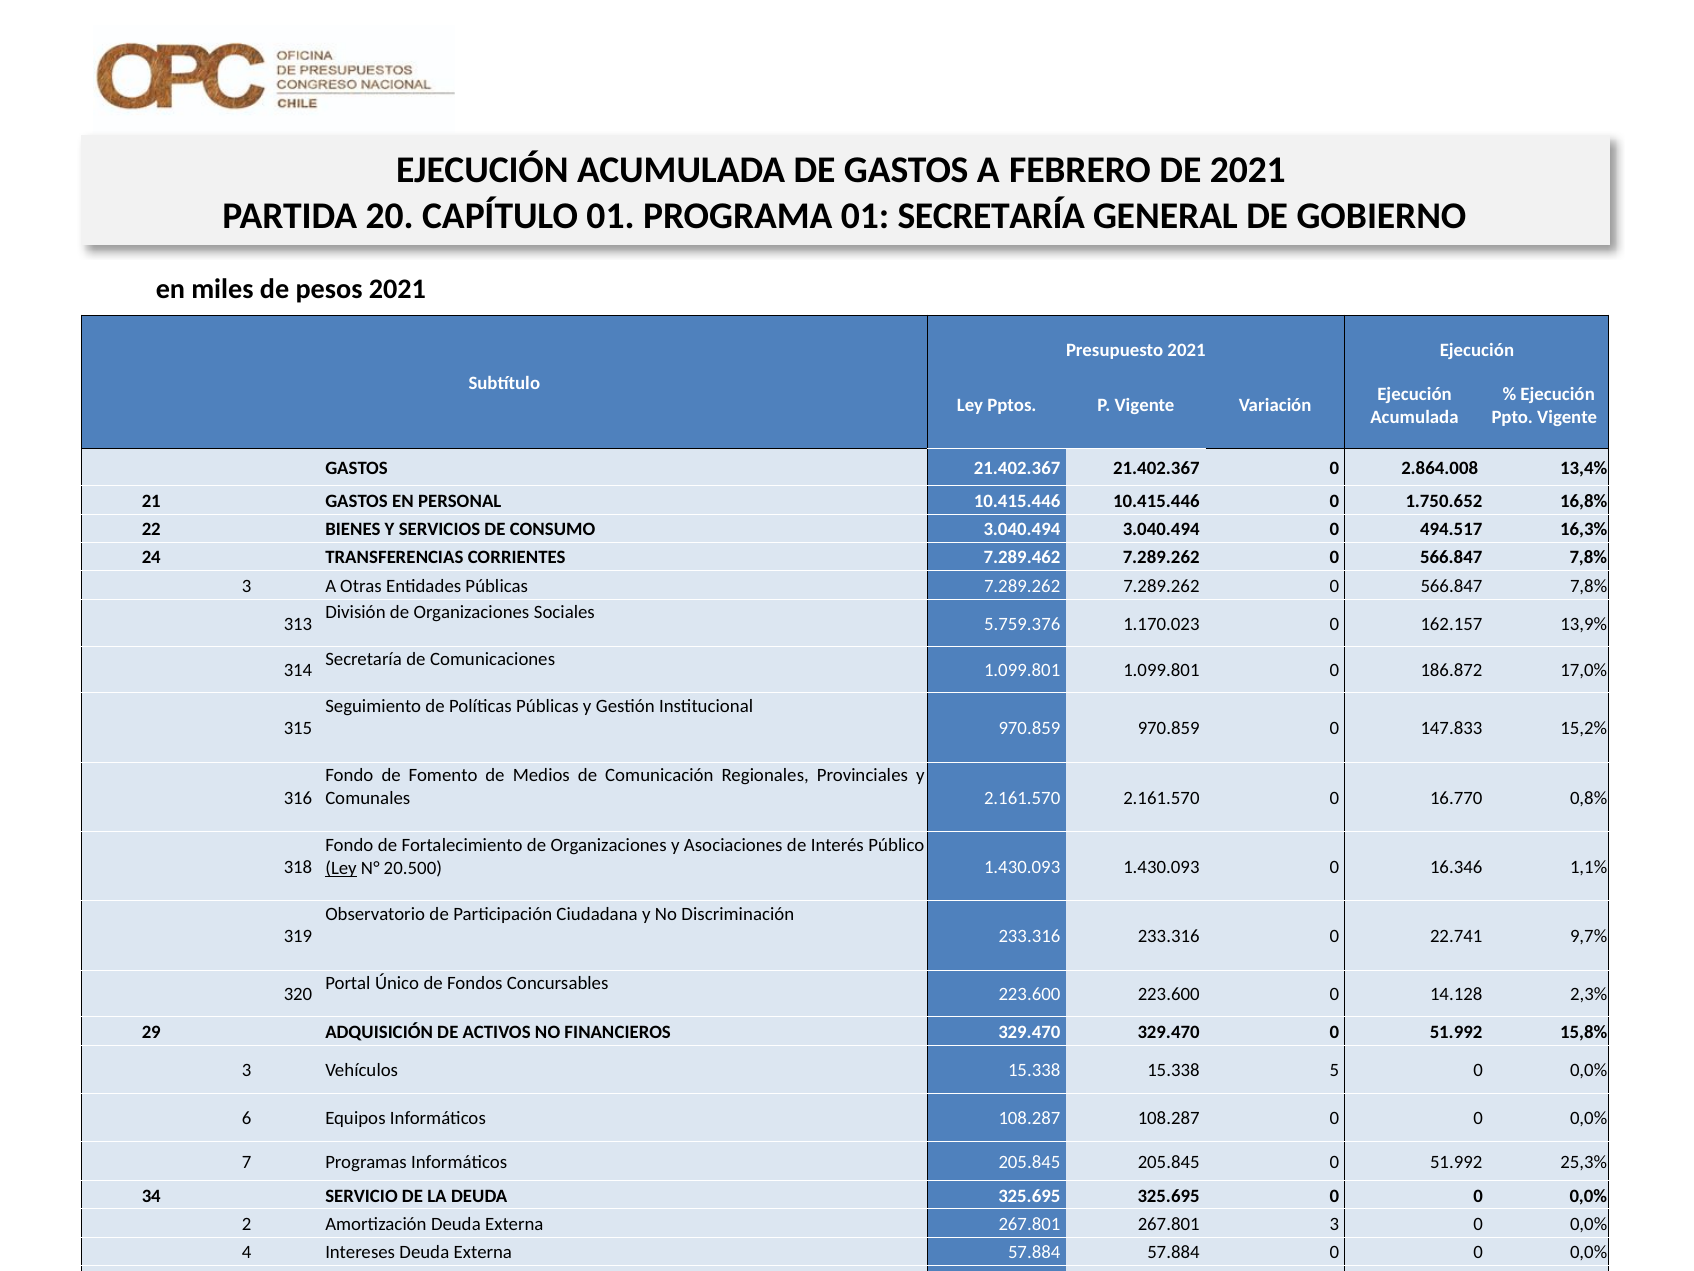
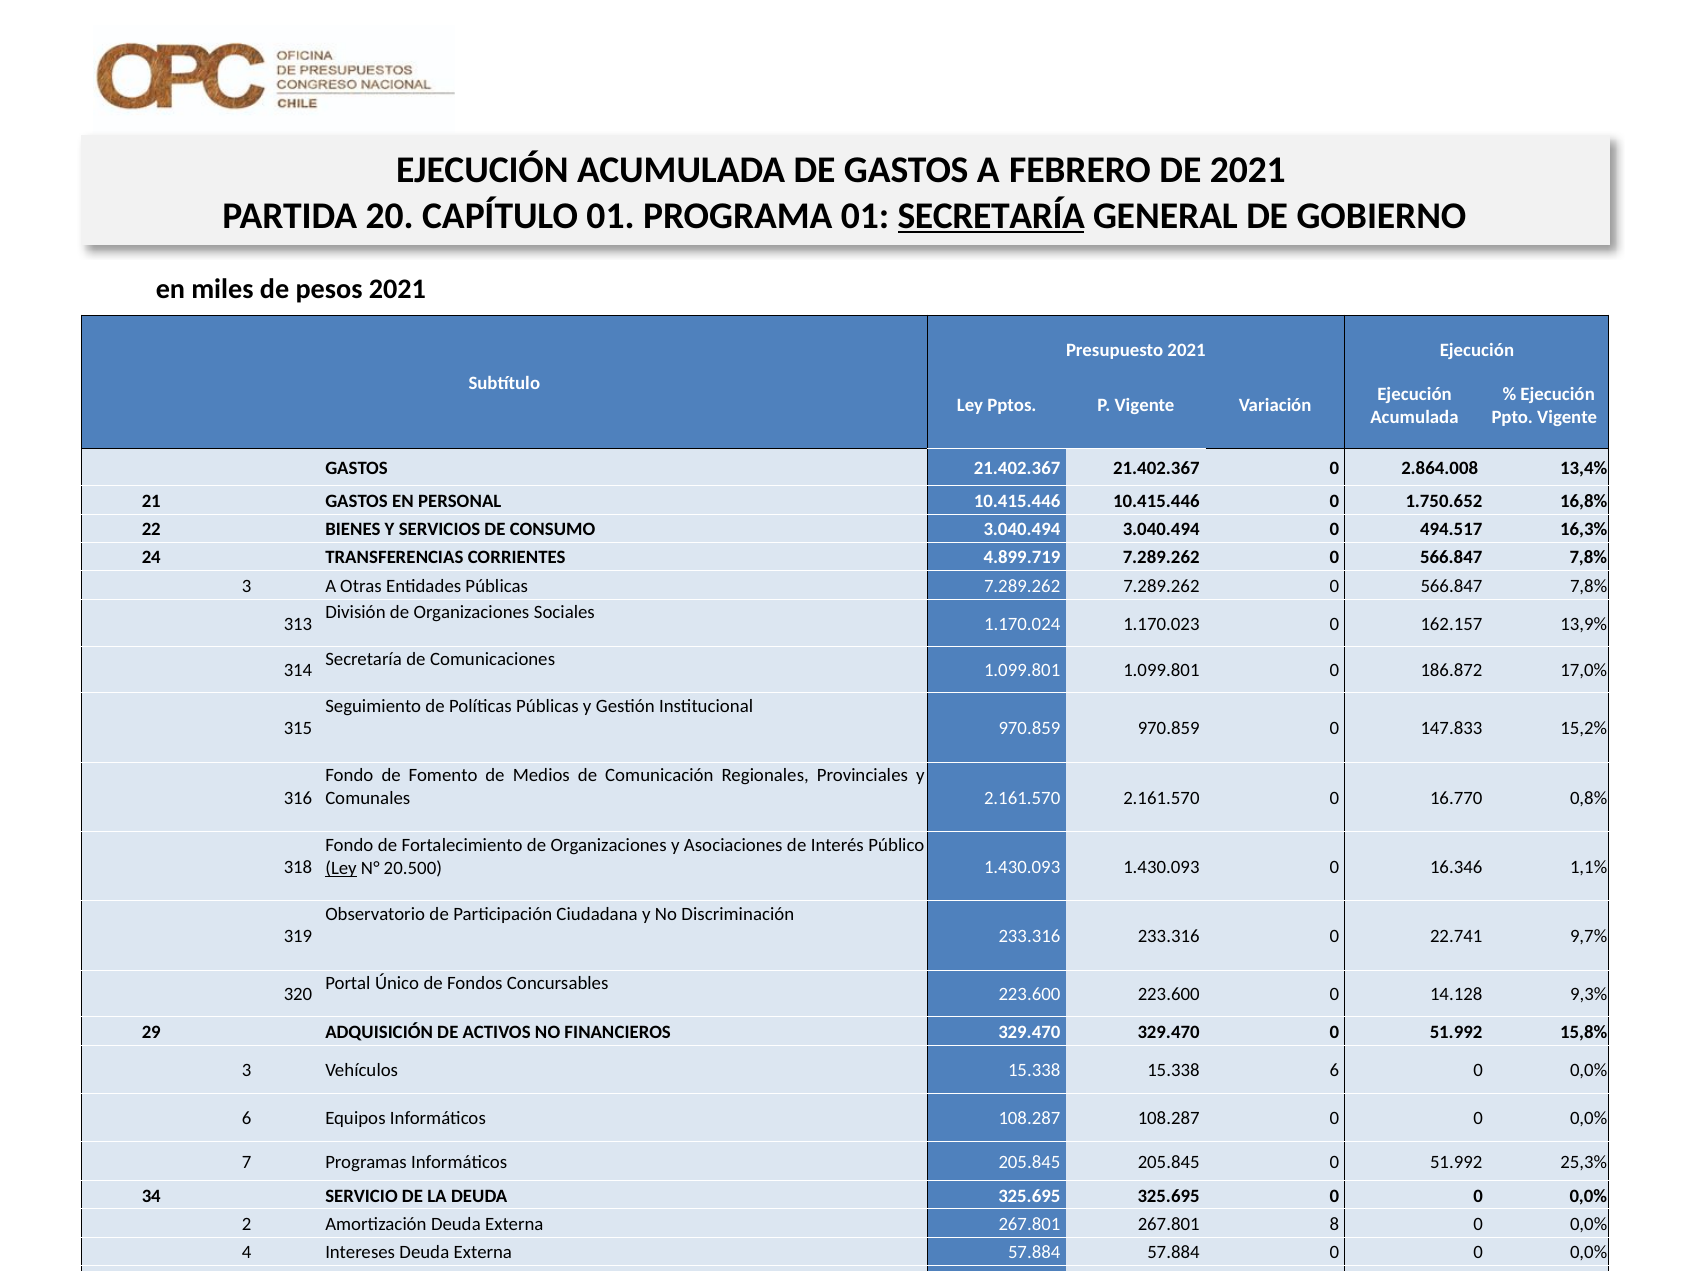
SECRETARÍA underline: none -> present (991, 216)
7.289.462: 7.289.462 -> 4.899.719 (1022, 558)
5.759.376: 5.759.376 -> 1.170.024 (1022, 624)
2,3%: 2,3% -> 9,3% (1589, 994)
15.338 5: 5 -> 6 (1334, 1070)
267.801 3: 3 -> 8 (1334, 1224)
